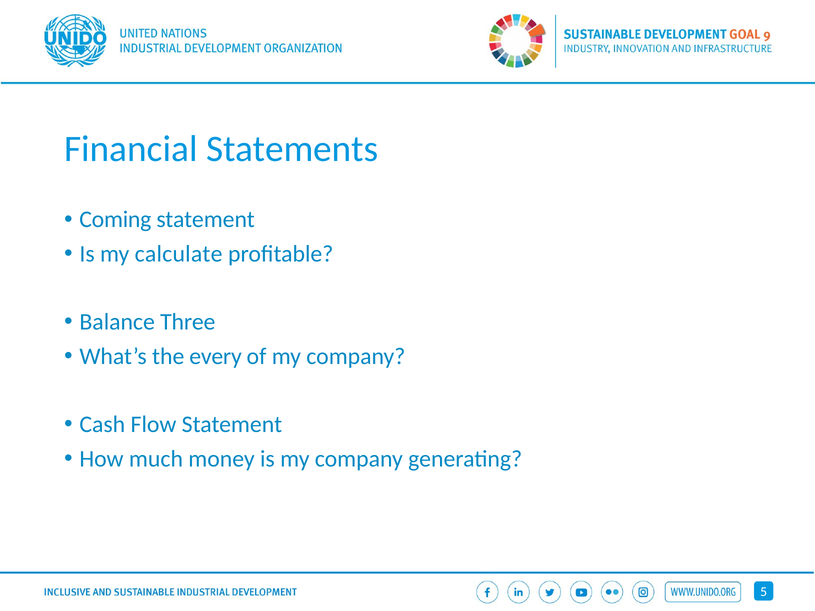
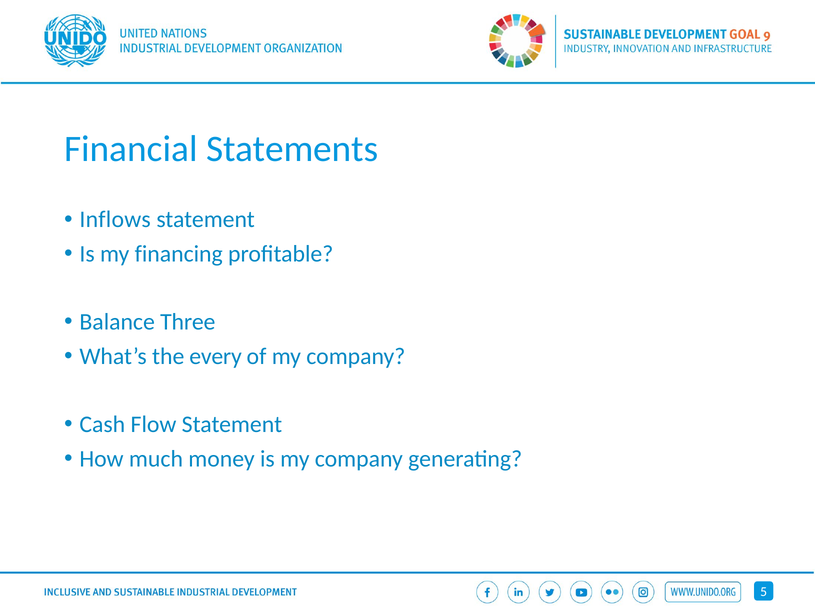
Coming: Coming -> Inflows (115, 220)
calculate: calculate -> financing (179, 254)
